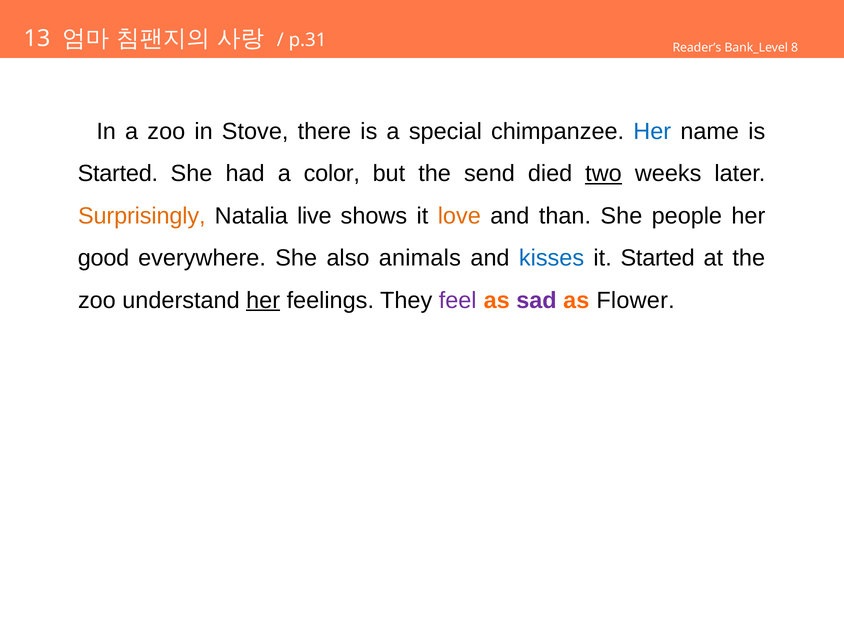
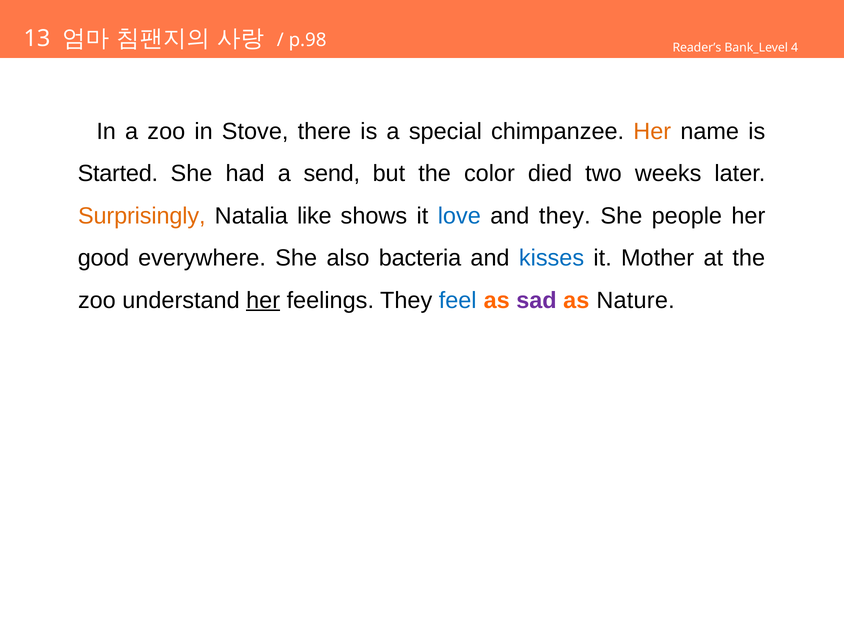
p.31: p.31 -> p.98 (308, 40)
8: 8 -> 4 (795, 47)
Her colour: blue -> orange (652, 132)
color: color -> send (332, 174)
send: send -> color (489, 174)
two underline: present -> none (603, 174)
live: live -> like (314, 216)
love colour: orange -> blue (459, 216)
and than: than -> they (565, 216)
animals: animals -> bacteria (420, 258)
it Started: Started -> Mother (658, 258)
feel colour: purple -> blue (458, 300)
Flower: Flower -> Nature (636, 300)
